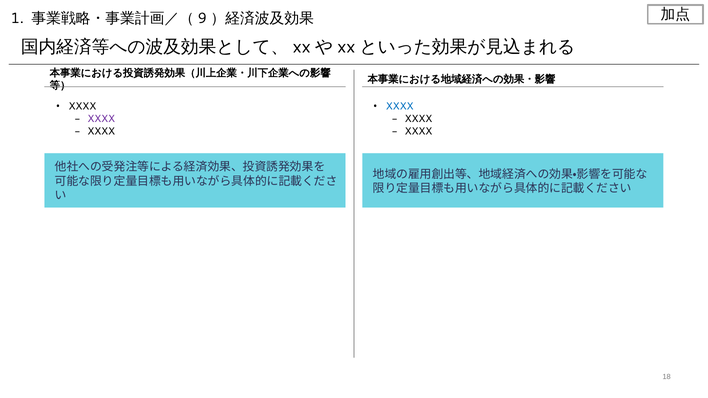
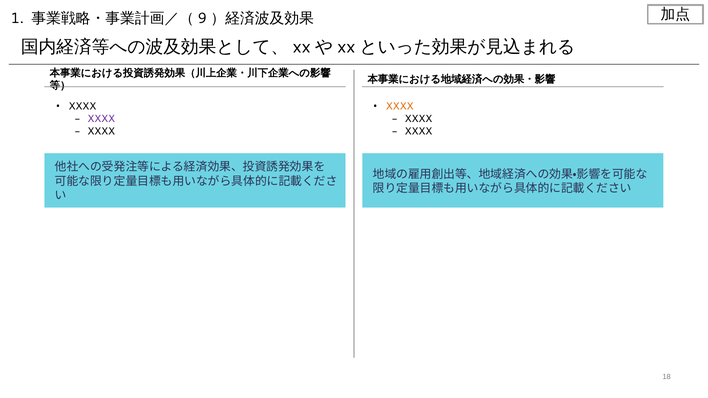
XXXX colour: blue -> orange (400, 107)
